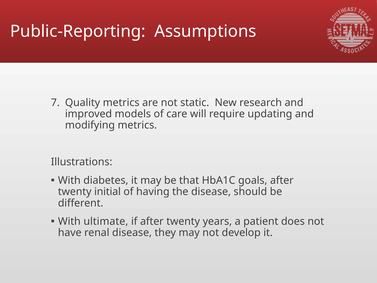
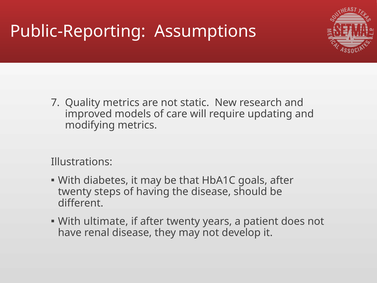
initial: initial -> steps (107, 192)
